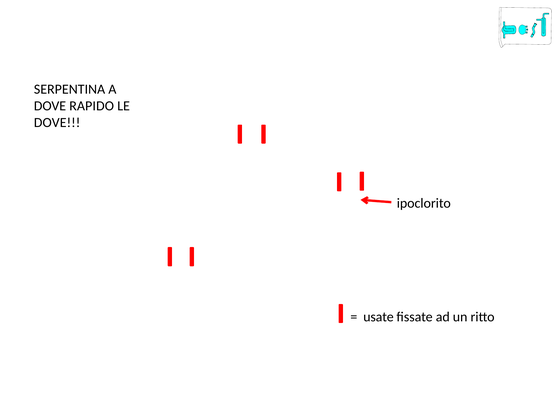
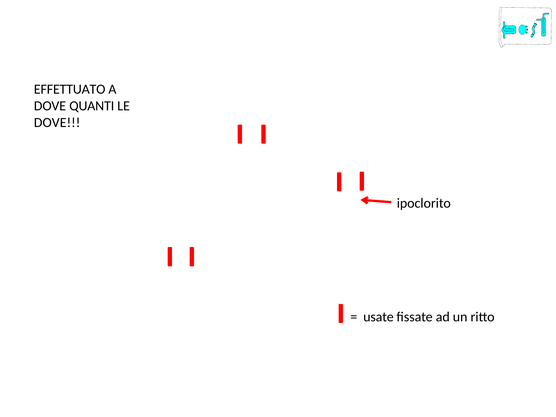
SERPENTINA: SERPENTINA -> EFFETTUATO (70, 89)
RAPIDO: RAPIDO -> QUANTI (92, 106)
